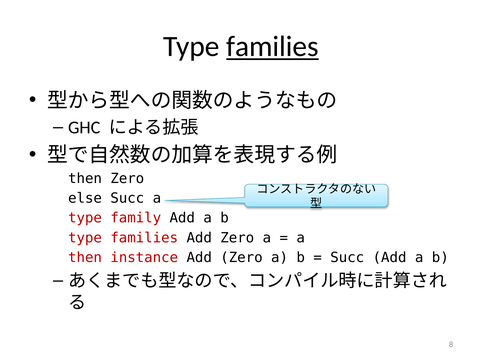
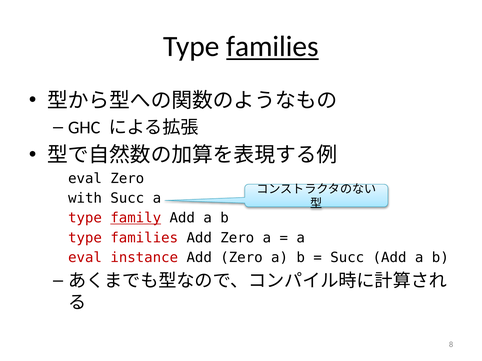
then: then -> eval (85, 179)
else: else -> with (85, 199)
family underline: none -> present (136, 218)
then: then -> eval (85, 258)
